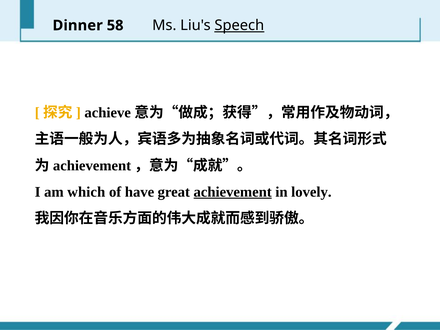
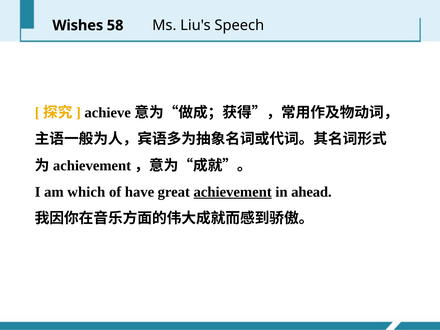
Dinner: Dinner -> Wishes (78, 25)
Speech underline: present -> none (239, 25)
lovely: lovely -> ahead (311, 192)
